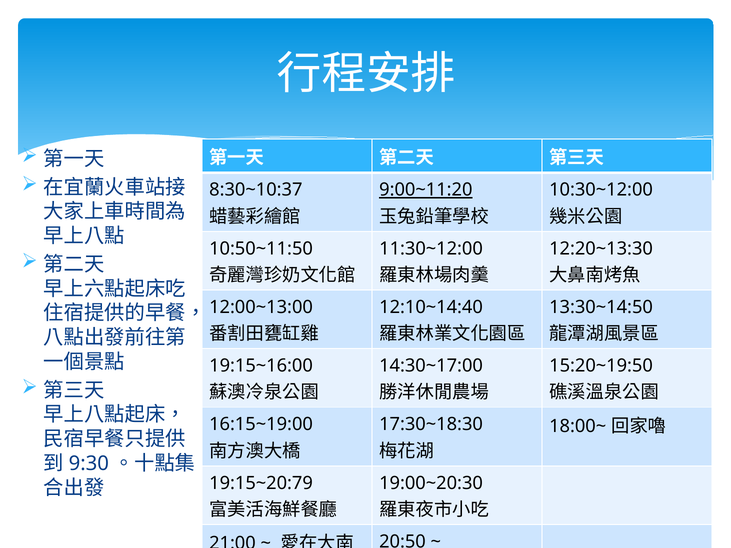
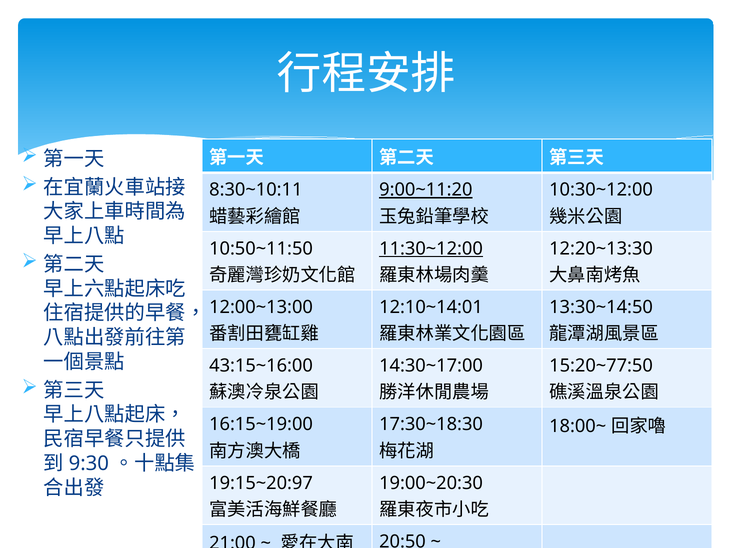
8:30~10:37: 8:30~10:37 -> 8:30~10:11 (256, 190)
11:30~12:00 underline: none -> present (431, 249)
12:10~14:40: 12:10~14:40 -> 12:10~14:01 (431, 307)
19:15~16:00: 19:15~16:00 -> 43:15~16:00 (261, 366)
15:20~19:50: 15:20~19:50 -> 15:20~77:50 (601, 366)
19:15~20:79: 19:15~20:79 -> 19:15~20:97 (261, 483)
